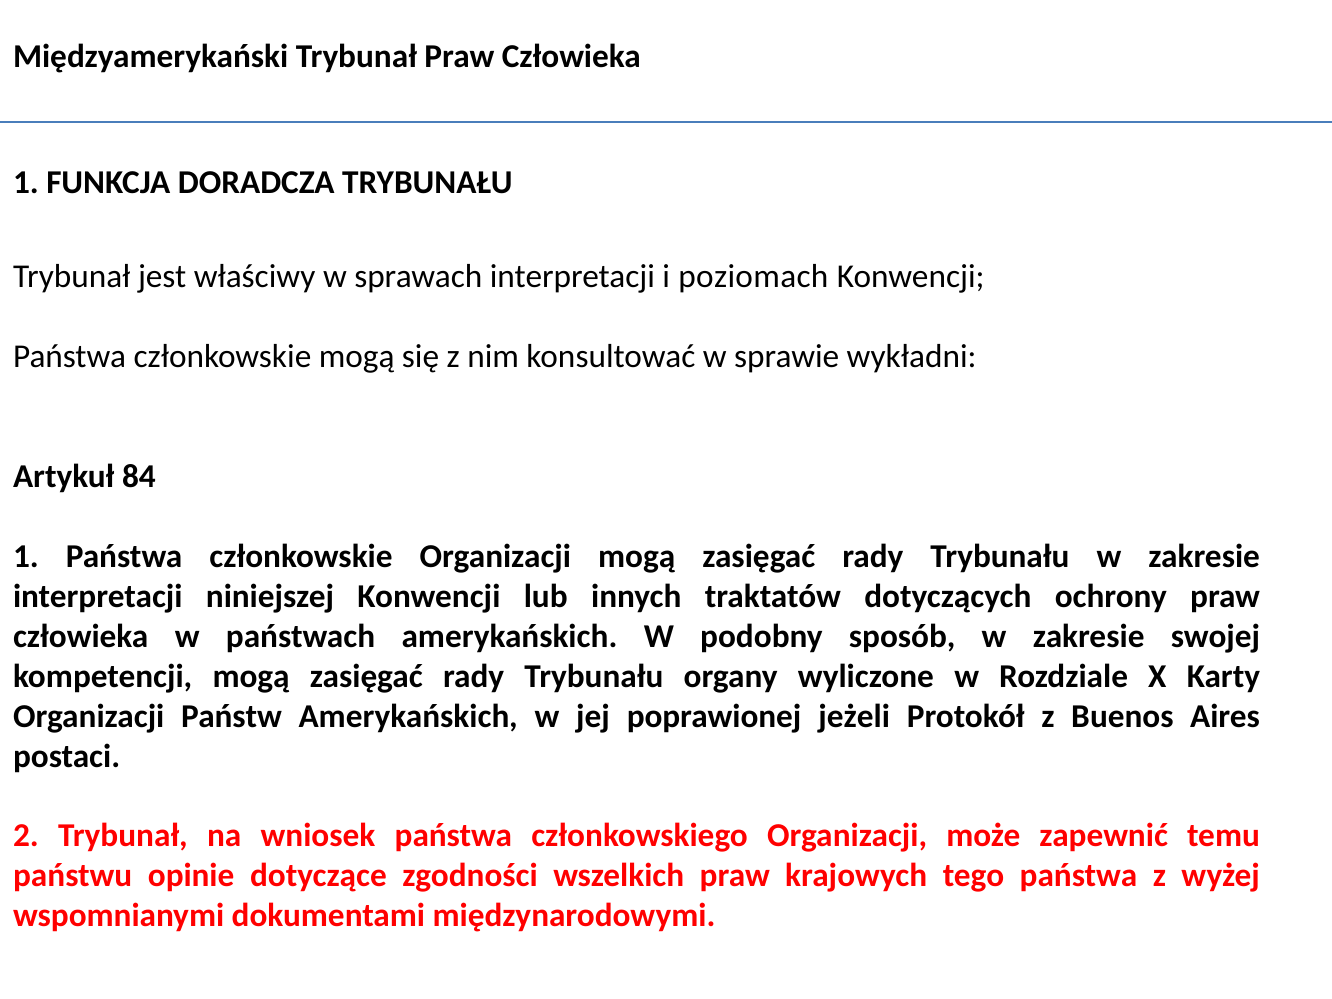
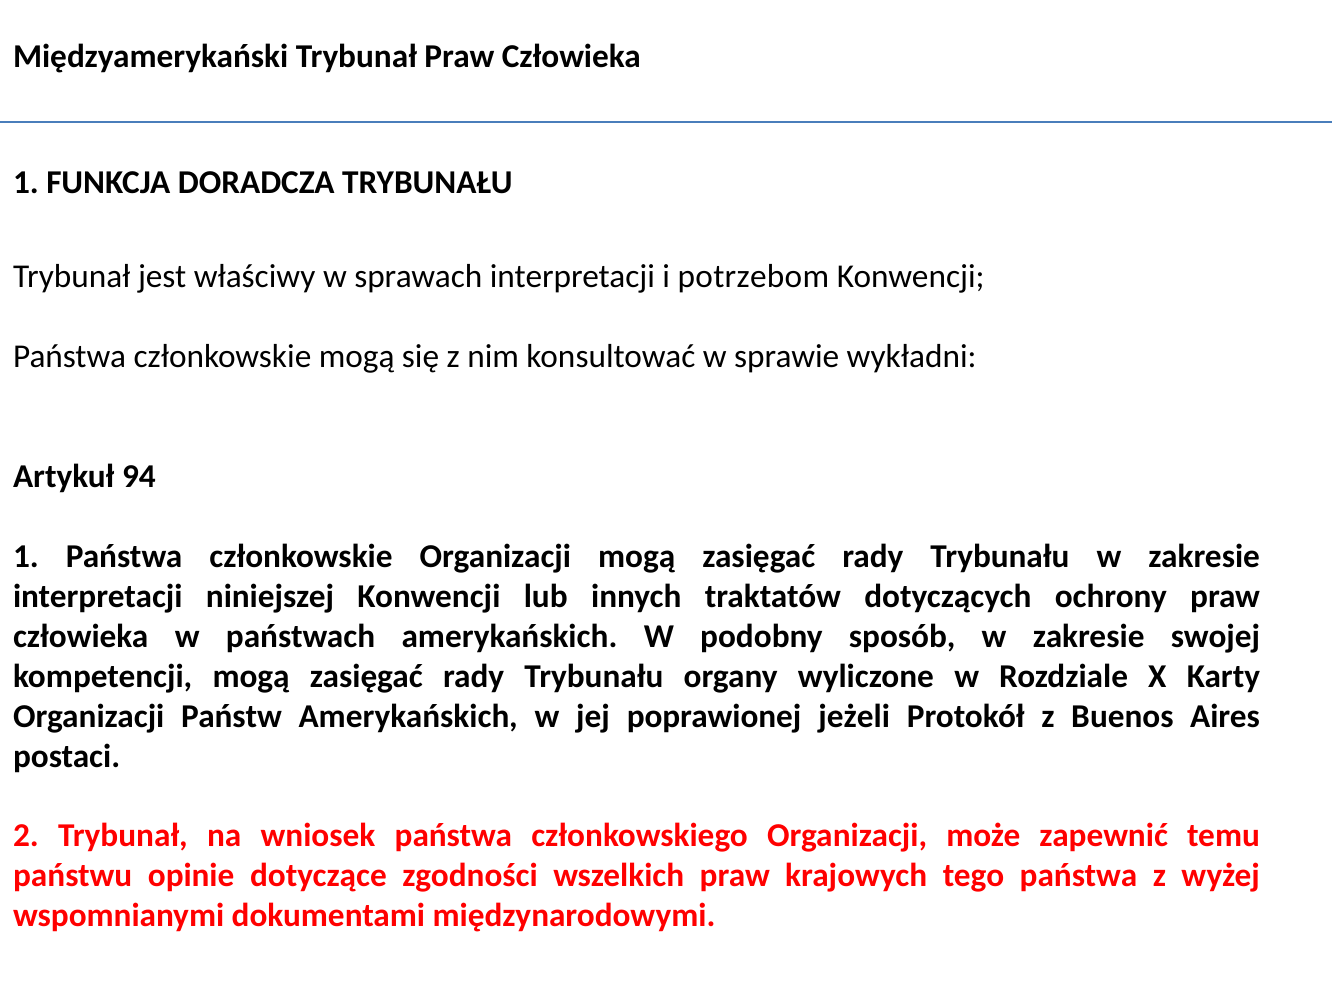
poziomach: poziomach -> potrzebom (753, 277)
84: 84 -> 94 (139, 476)
